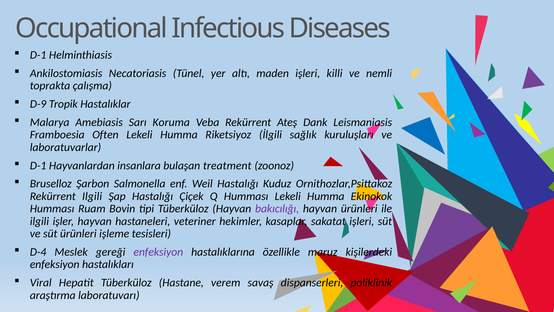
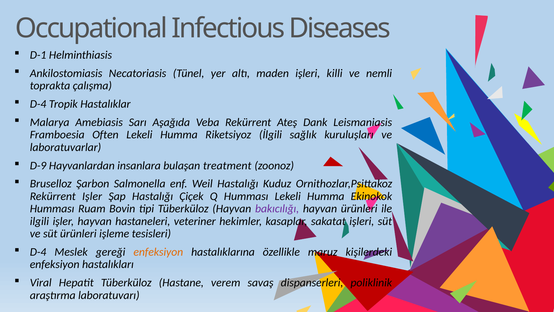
D-9: D-9 -> D-4 (38, 104)
Koruma: Koruma -> Aşağıda (171, 122)
D-1: D-1 -> D-9 (38, 165)
Rekürrent Ilgili: Ilgili -> Işler (92, 196)
enfeksiyon colour: purple -> orange (158, 252)
